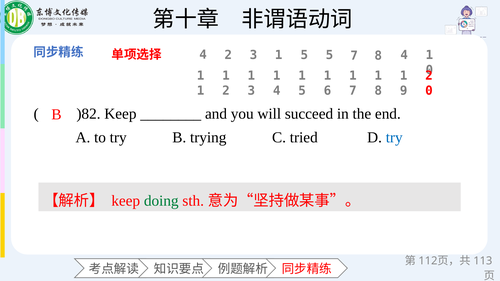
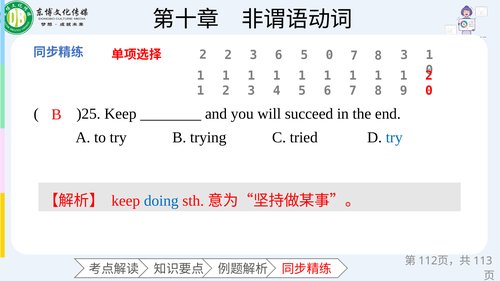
4: 4 -> 2 (203, 55)
2 3 1: 1 -> 6 (279, 55)
5 5: 5 -> 0 (329, 55)
8 4: 4 -> 3 (404, 55)
)82: )82 -> )25 (88, 114)
doing colour: green -> blue (161, 201)
